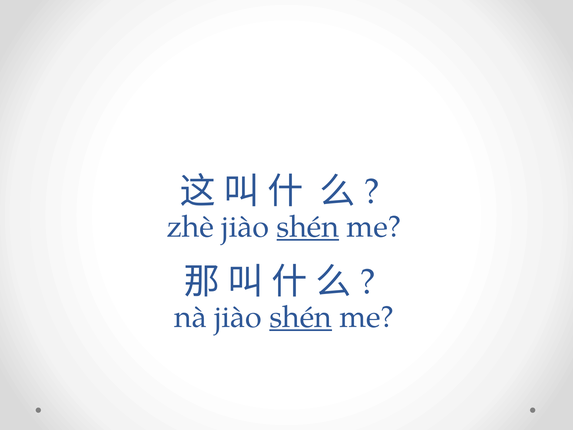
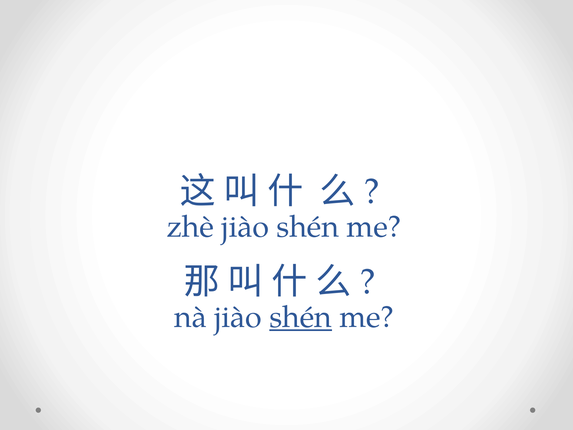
shén underline: present -> none (308, 227)
